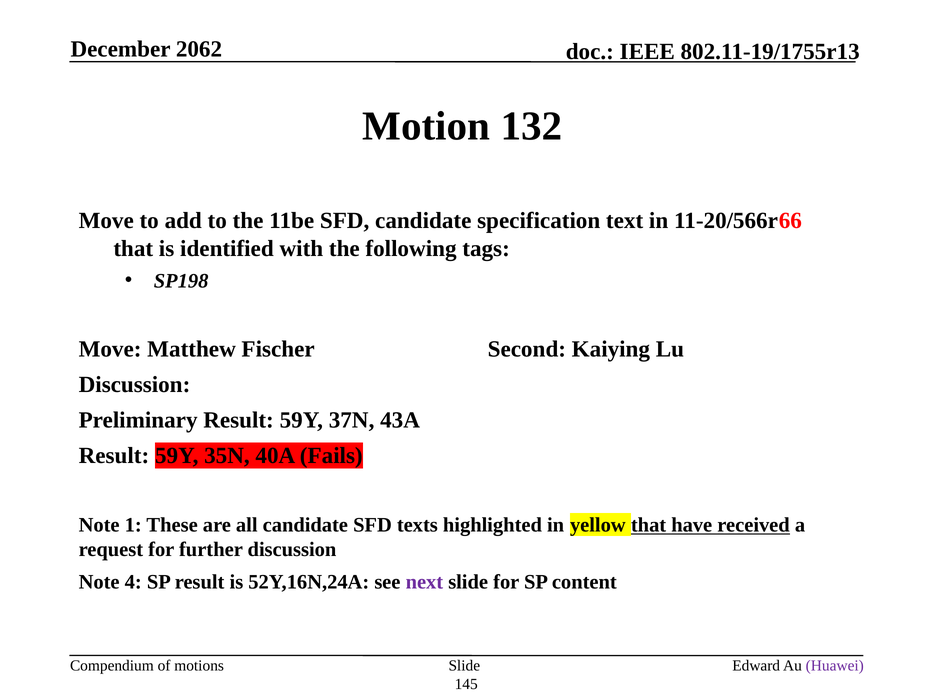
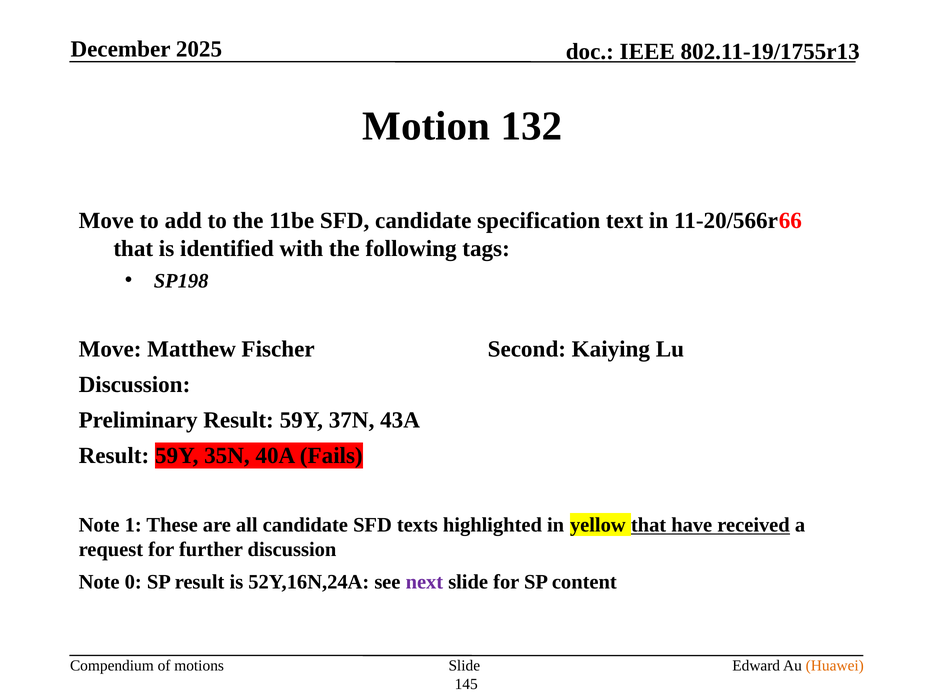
2062: 2062 -> 2025 (199, 49)
4: 4 -> 0 (133, 582)
Huawei colour: purple -> orange (835, 665)
